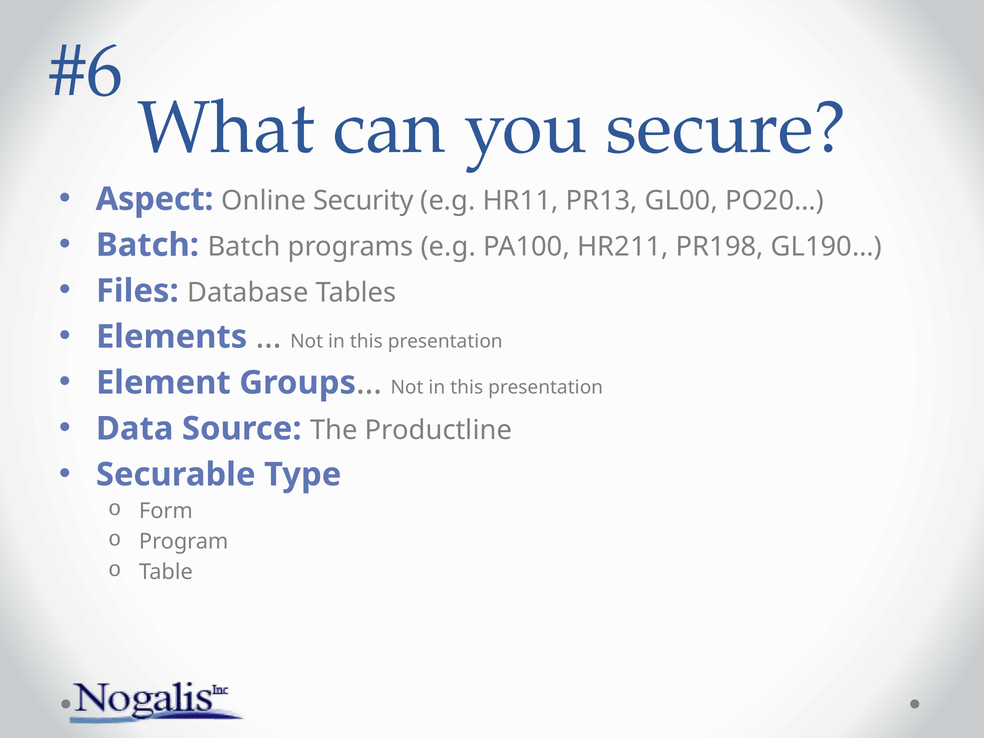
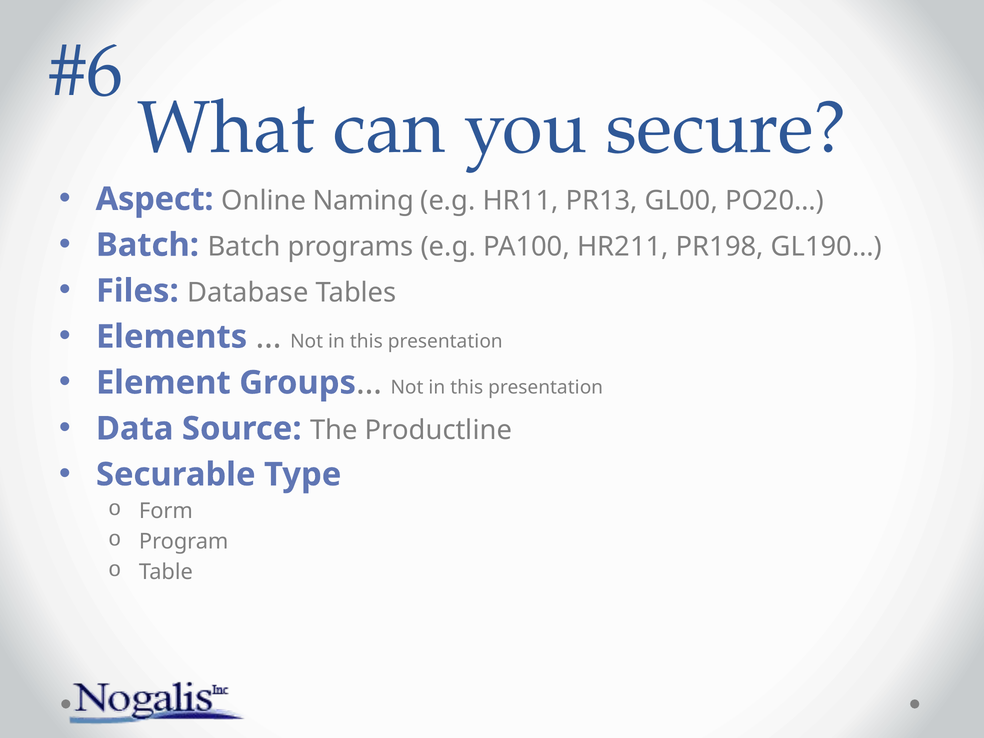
Security: Security -> Naming (363, 201)
